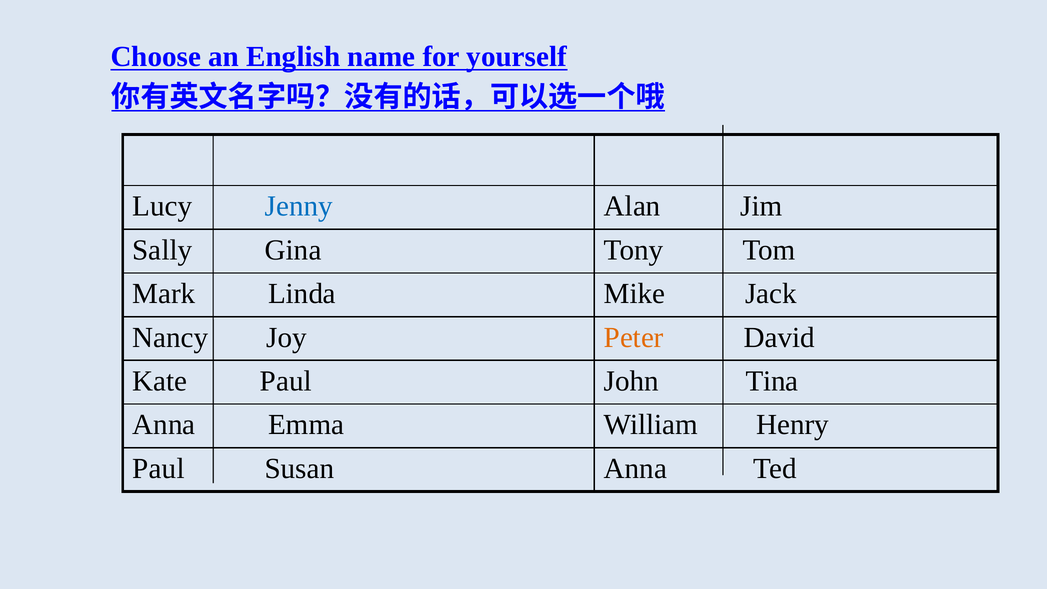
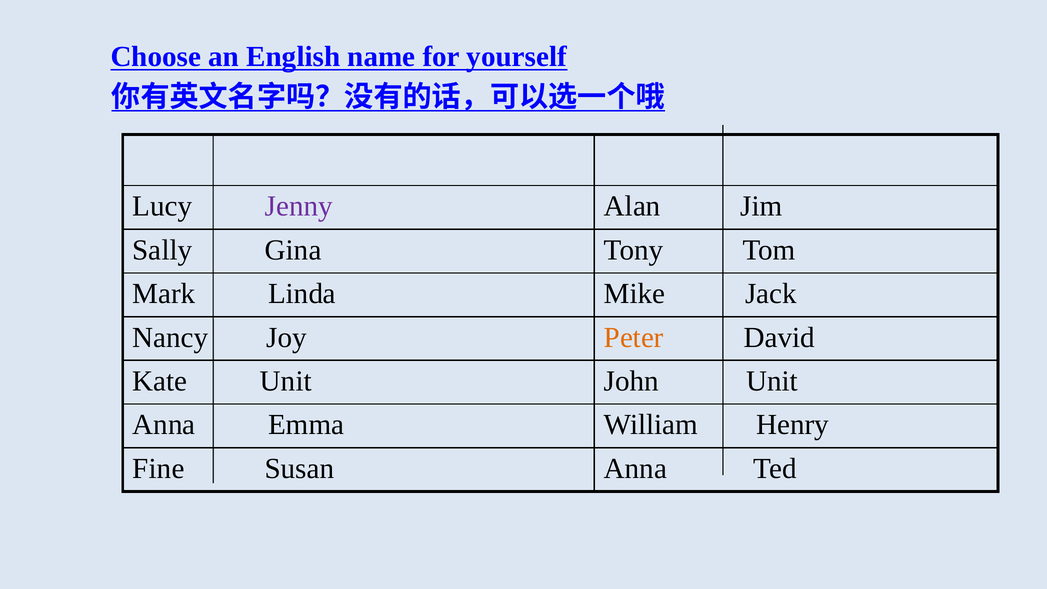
Jenny colour: blue -> purple (299, 206)
Kate Paul: Paul -> Unit (286, 381)
John Tina: Tina -> Unit (772, 381)
Paul: Paul -> Fine (158, 469)
